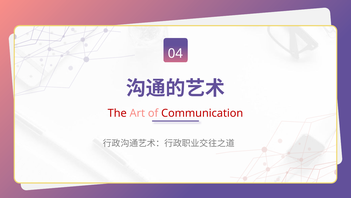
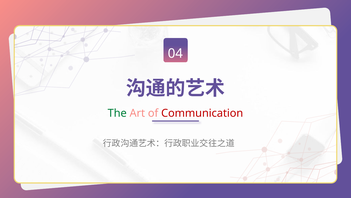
The colour: red -> green (117, 113)
